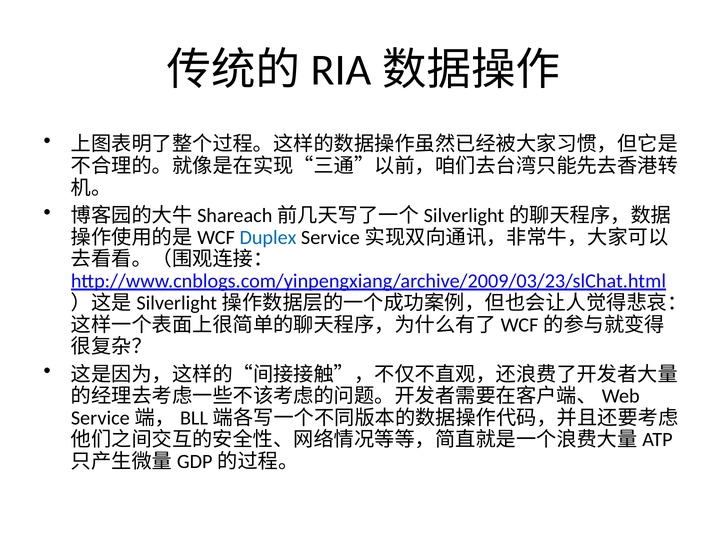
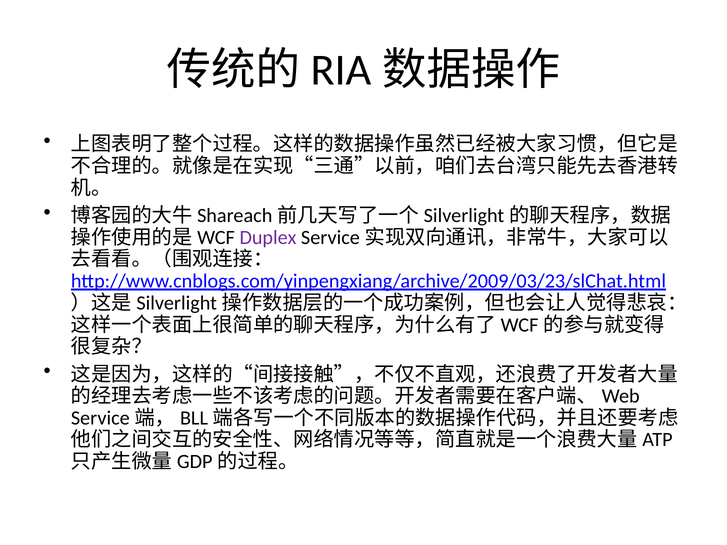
Duplex colour: blue -> purple (268, 237)
